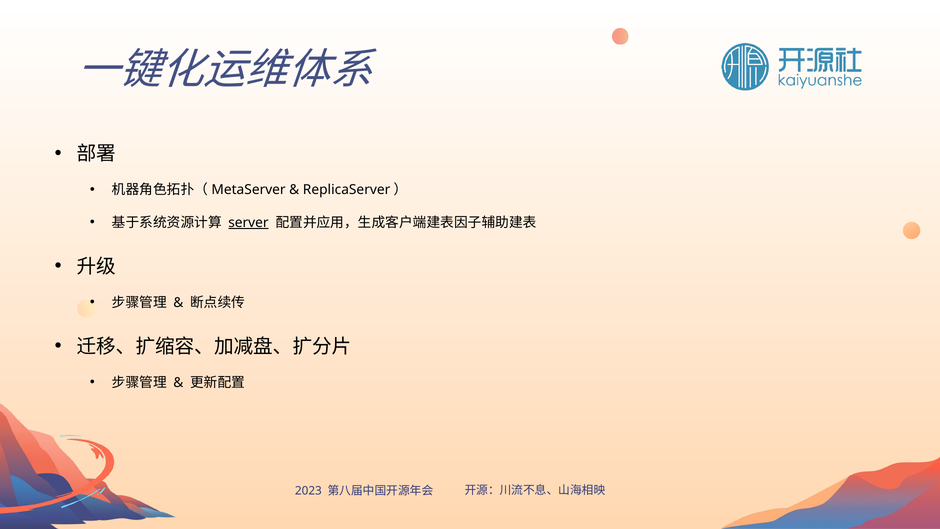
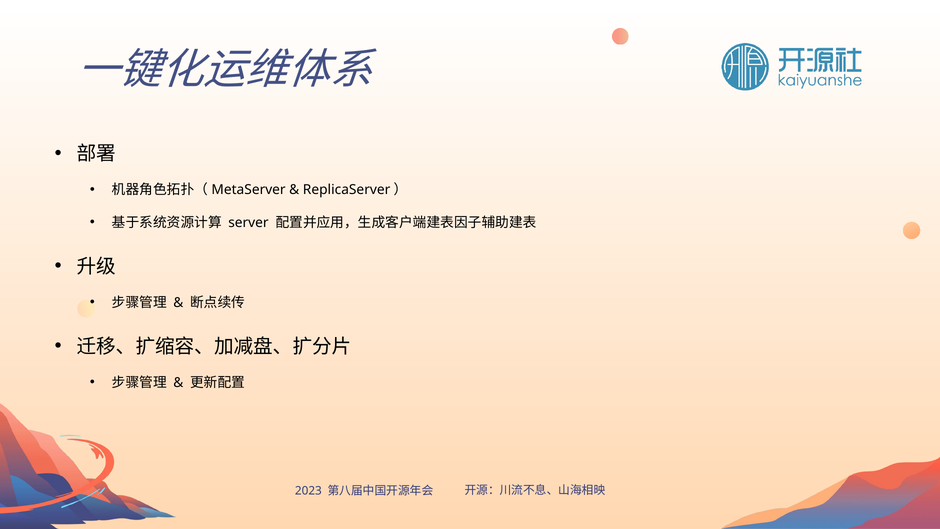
server underline: present -> none (248, 223)
